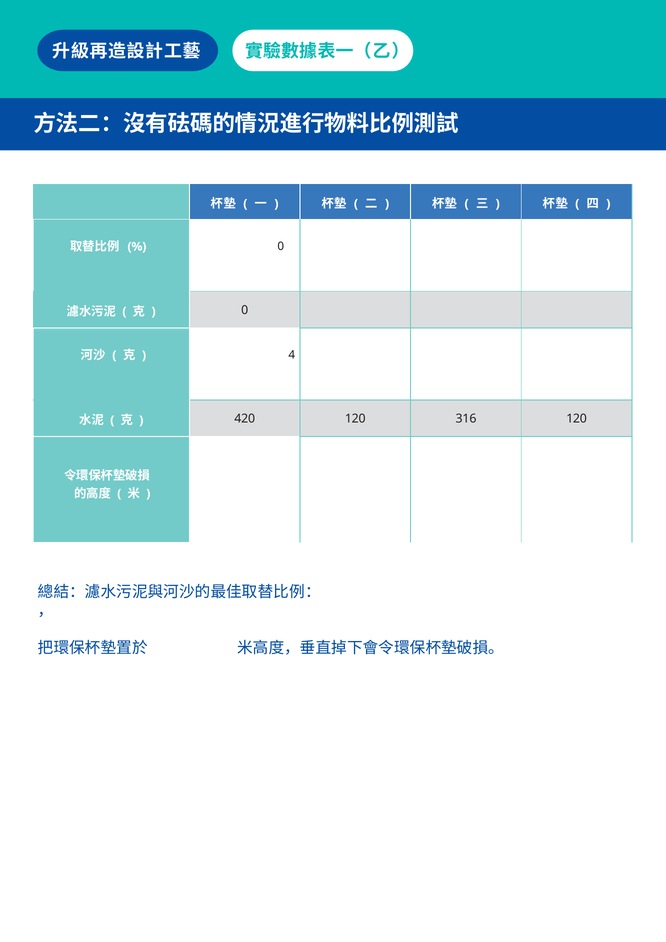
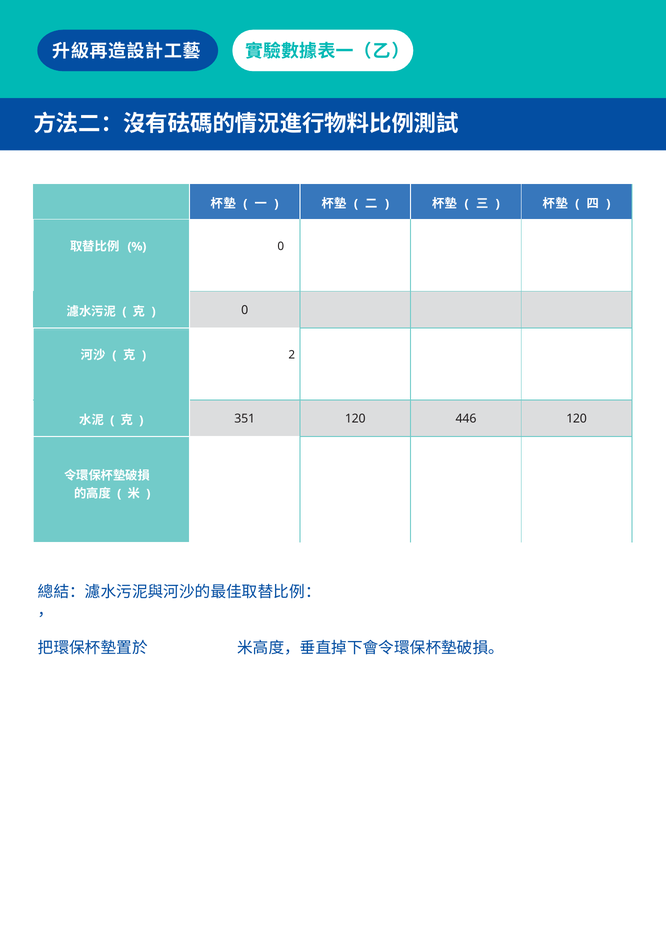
4: 4 -> 2 (292, 355)
420: 420 -> 351 (245, 419)
316: 316 -> 446 (466, 419)
